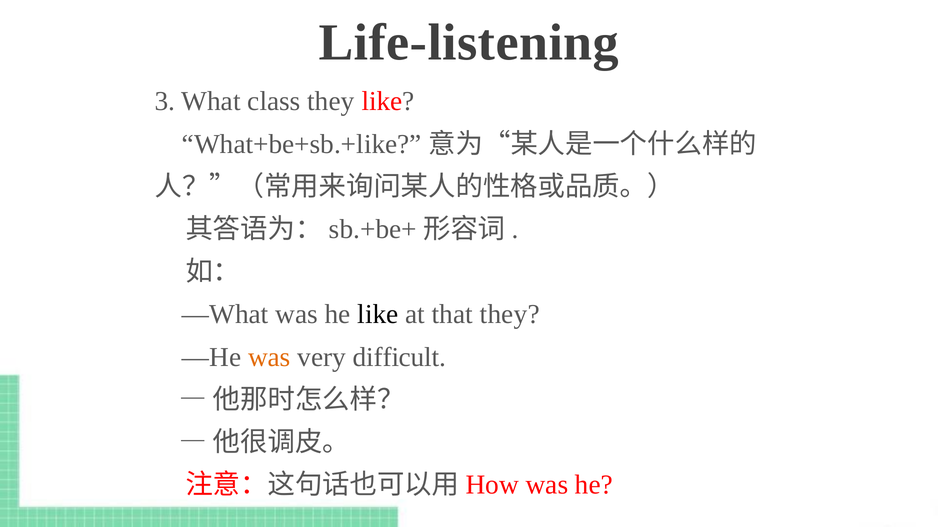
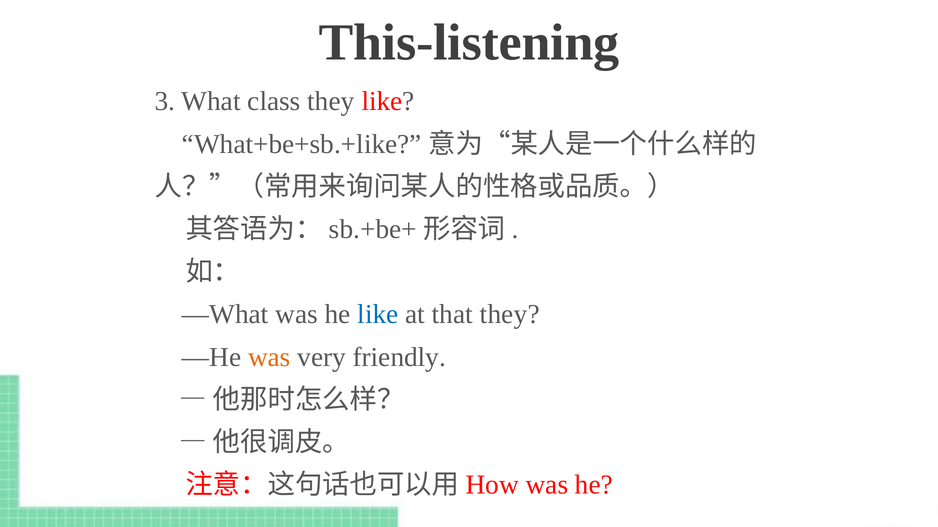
Life-listening: Life-listening -> This-listening (469, 43)
like colour: black -> blue (378, 315)
difficult: difficult -> friendly (399, 357)
